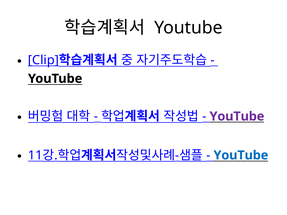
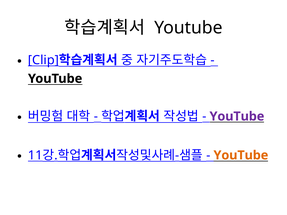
YouTube colour: blue -> orange (241, 155)
